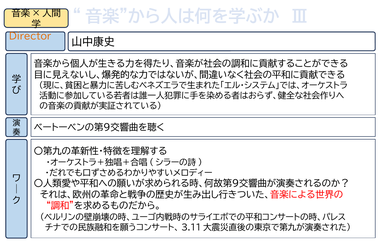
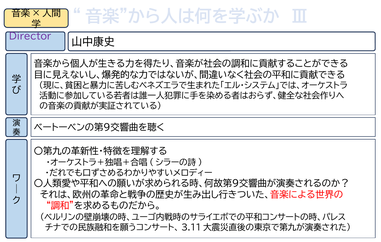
Director colour: orange -> purple (30, 36)
